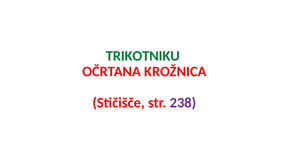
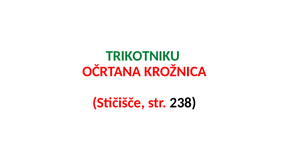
238 colour: purple -> black (183, 103)
